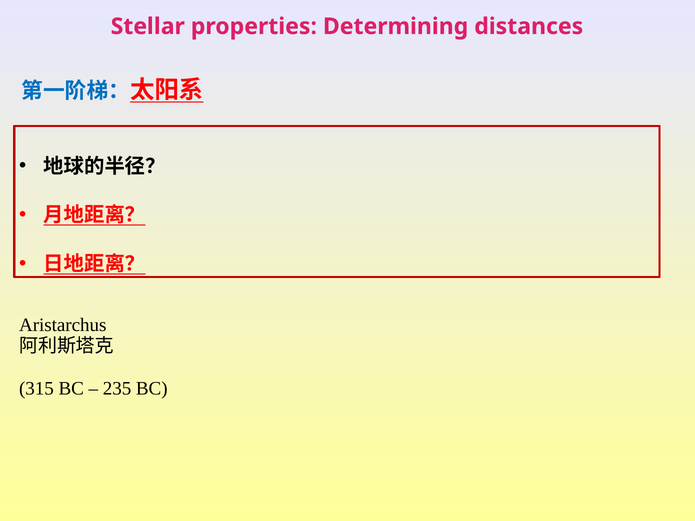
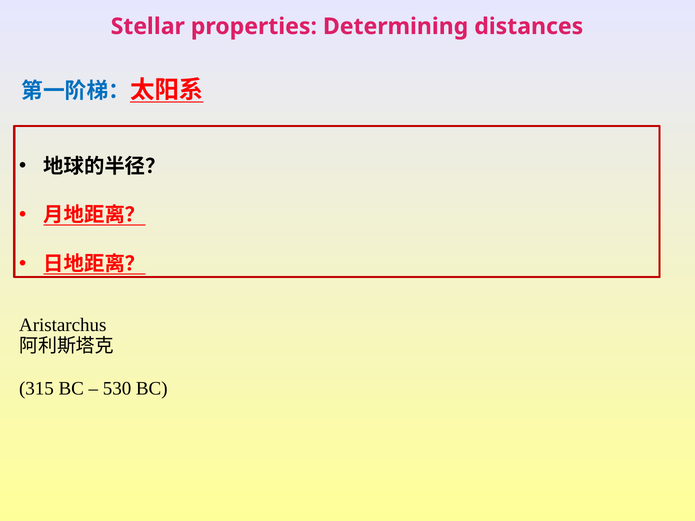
235: 235 -> 530 (117, 389)
